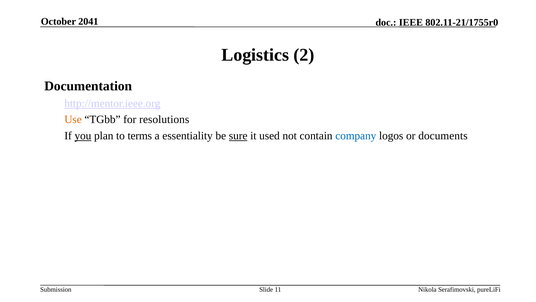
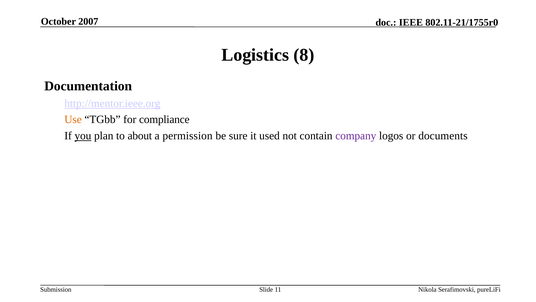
2041: 2041 -> 2007 (88, 21)
2: 2 -> 8 (304, 55)
resolutions: resolutions -> compliance (164, 119)
terms: terms -> about (140, 136)
essentiality: essentiality -> permission (188, 136)
sure underline: present -> none (238, 136)
company colour: blue -> purple (356, 136)
